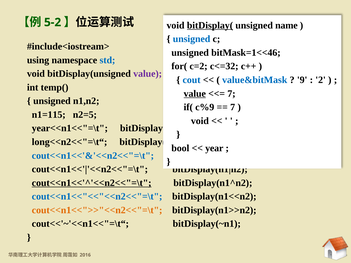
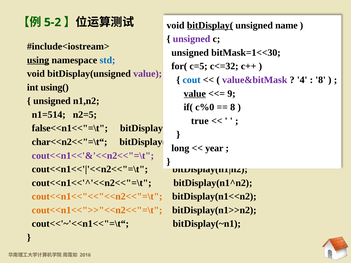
unsigned colour: blue -> purple (192, 39)
bitMask=1<<46: bitMask=1<<46 -> bitMask=1<<30 (246, 53)
using underline: none -> present (38, 60)
c=2: c=2 -> c=5 (199, 66)
value&bitMask colour: blue -> purple (255, 80)
9: 9 -> 4 (302, 80)
2: 2 -> 8 (321, 80)
temp(: temp( -> using( (55, 87)
7: 7 -> 9 (231, 94)
c%9: c%9 -> c%0 (205, 107)
7: 7 -> 8 (233, 107)
n1=115: n1=115 -> n1=514 (49, 115)
void: void -> true (200, 121)
year<<n1<<"=\t: year<<n1<<"=\t -> false<<n1<<"=\t (70, 128)
long<<n2<<"=\t“: long<<n2<<"=\t“ -> char<<n2<<"=\t“ (70, 142)
bool: bool -> long (180, 148)
cout<<n1<<'&'<<n2<<"=\t colour: blue -> purple (93, 156)
cout<<n1<<'^'<<n2<<"=\t underline: present -> none (92, 183)
cout<<n1<<"<<"<<n2<<"=\t colour: blue -> orange (97, 197)
